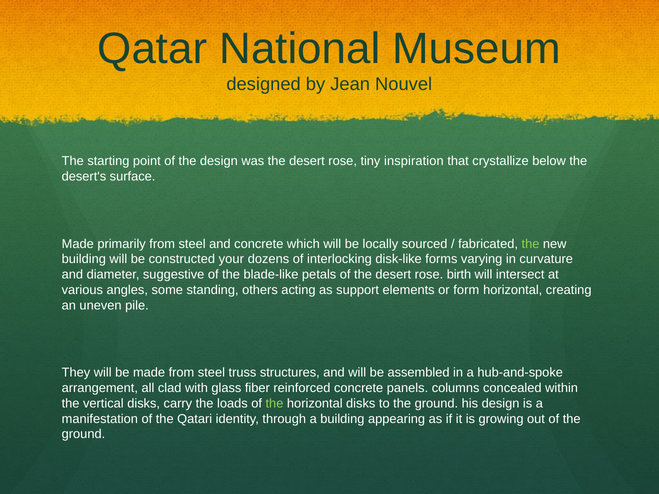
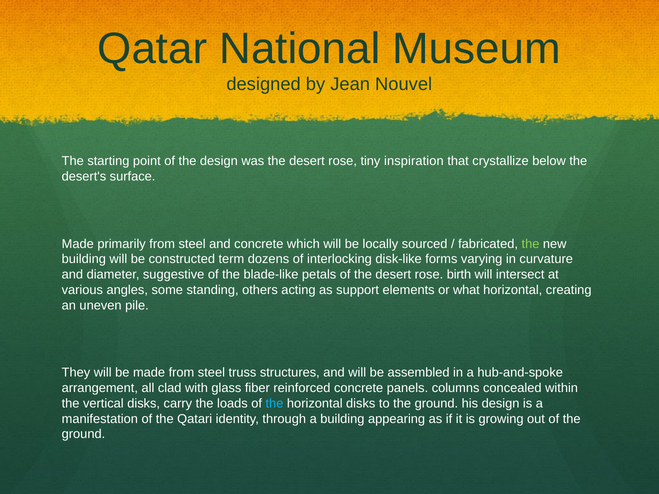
your: your -> term (231, 259)
form: form -> what (466, 290)
the colour: light green -> light blue (274, 404)
